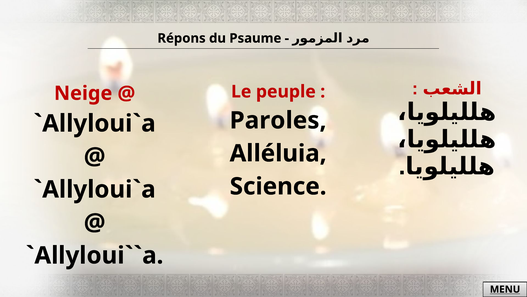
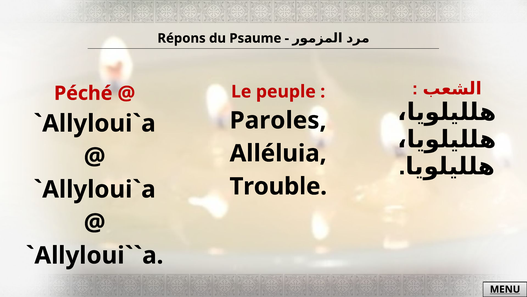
Neige: Neige -> Péché (83, 93)
Science: Science -> Trouble (278, 186)
